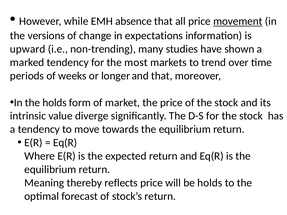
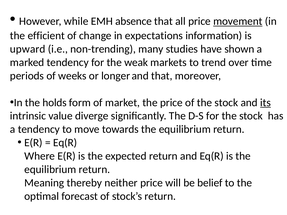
versions: versions -> efficient (46, 36)
most: most -> weak (136, 62)
its underline: none -> present (265, 103)
reflects: reflects -> neither (121, 183)
be holds: holds -> belief (210, 183)
